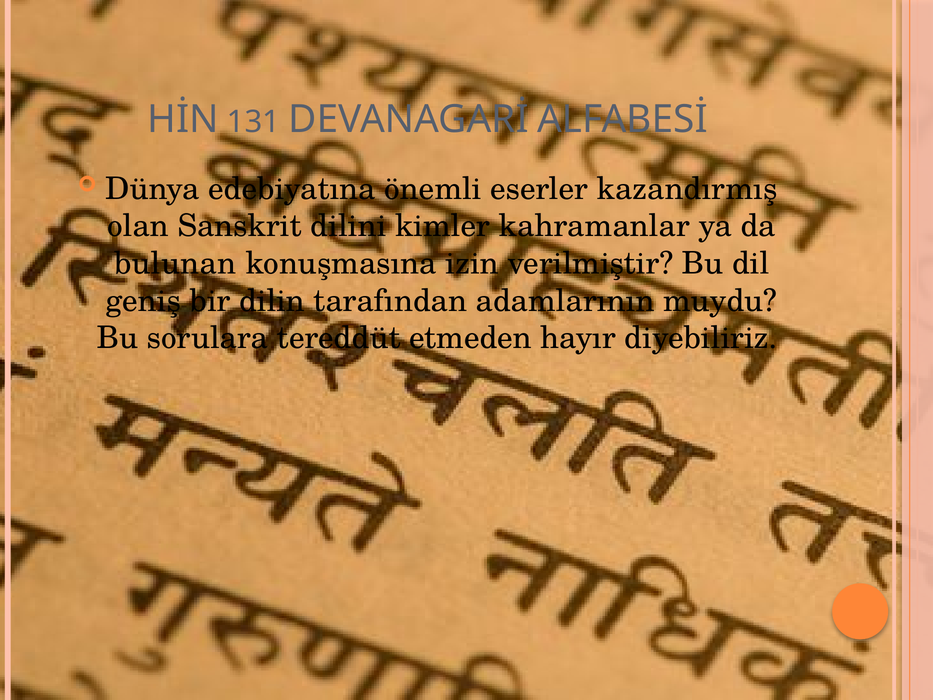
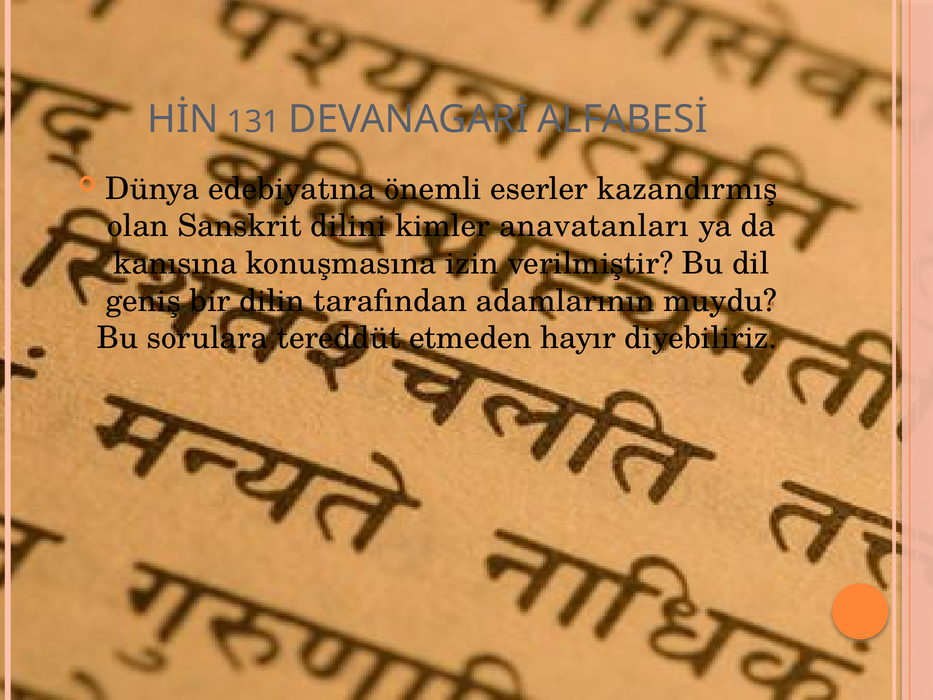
kahramanlar: kahramanlar -> anavatanları (594, 226)
bulunan: bulunan -> kanısına (175, 263)
